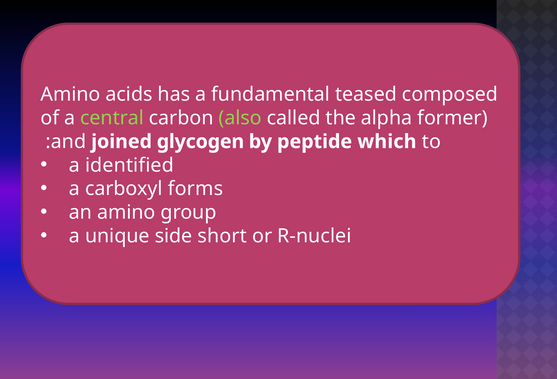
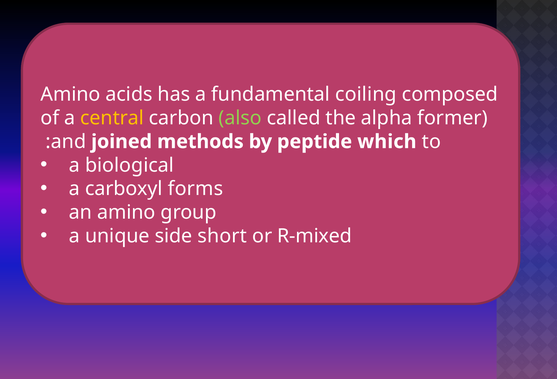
teased: teased -> coiling (366, 94)
central colour: light green -> yellow (112, 118)
glycogen: glycogen -> methods (200, 142)
identified: identified -> biological (130, 165)
R-nuclei: R-nuclei -> R-mixed (315, 236)
